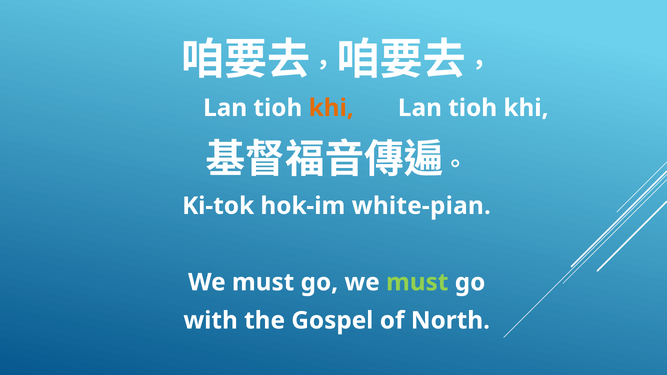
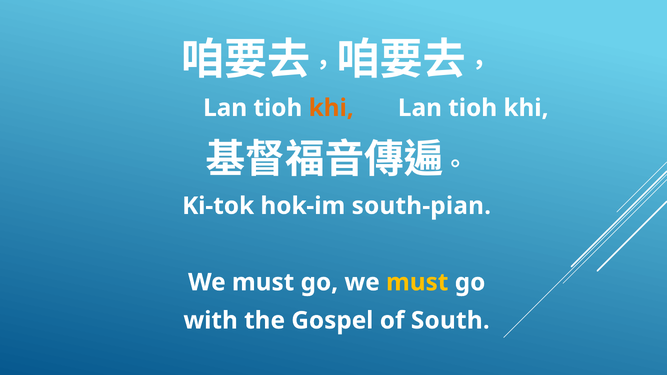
white-pian: white-pian -> south-pian (421, 206)
must colour: light green -> yellow (417, 282)
North: North -> South (450, 321)
